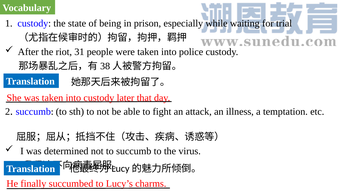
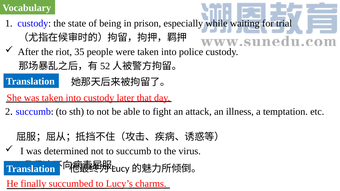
31: 31 -> 35 (79, 52)
38: 38 -> 52 (105, 66)
